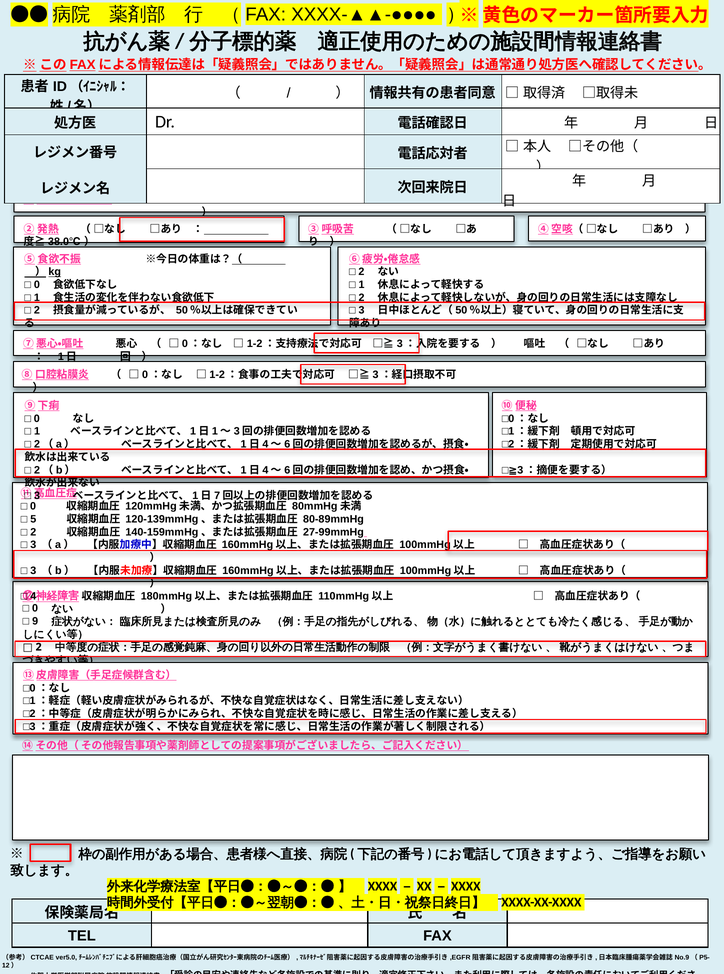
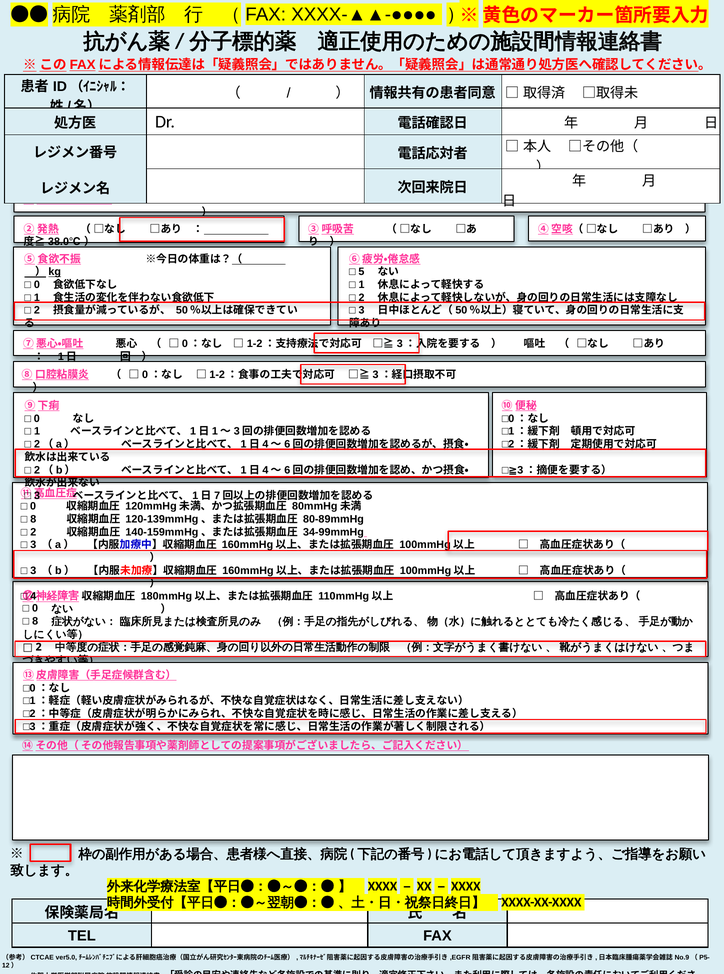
2: 2 -> 5 (361, 272)
5: 5 -> 8 (33, 519)
27-99mmHg: 27-99mmHg -> 34-99mmHg (333, 532)
9: 9 -> 8 (35, 621)
